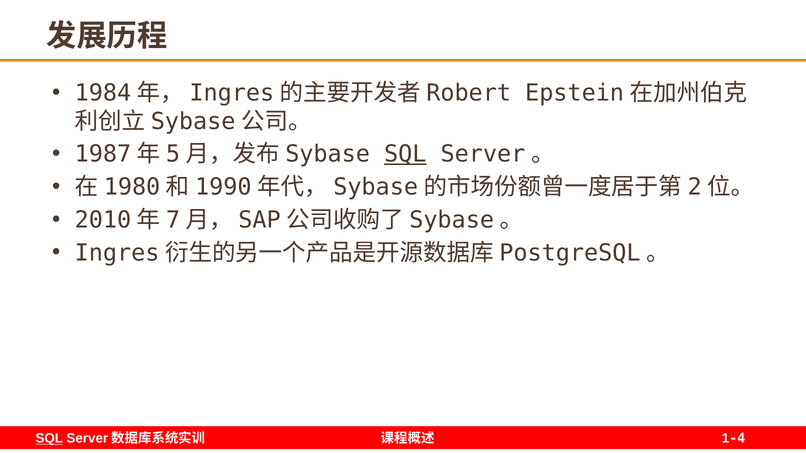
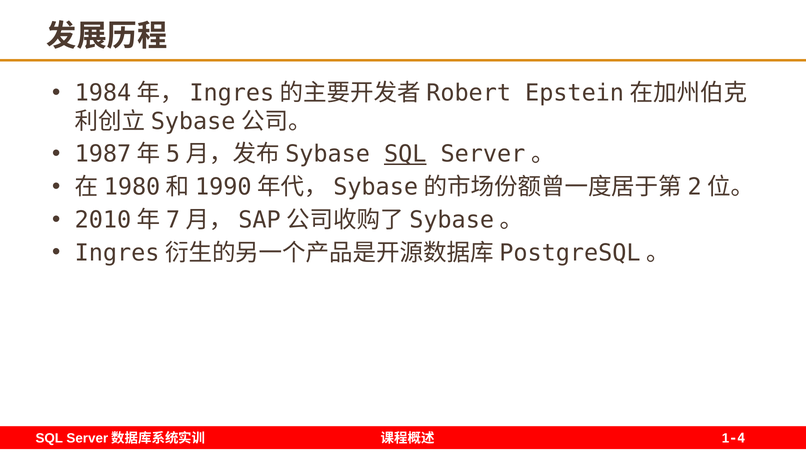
SQL underline: present -> none (49, 439)
